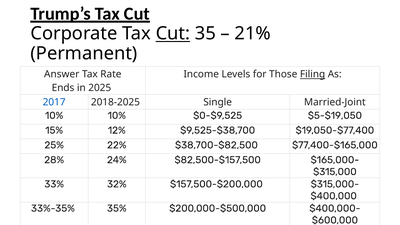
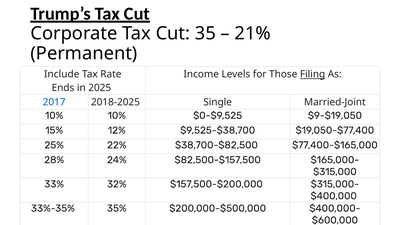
Cut underline: present -> none (173, 34)
Answer: Answer -> Include (62, 74)
$5-$19,050: $5-$19,050 -> $9-$19,050 (335, 116)
